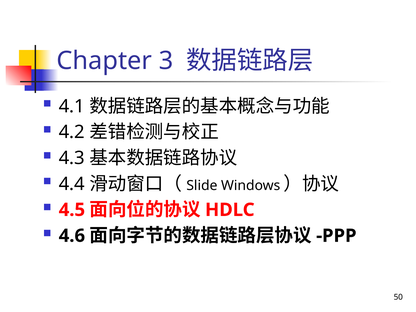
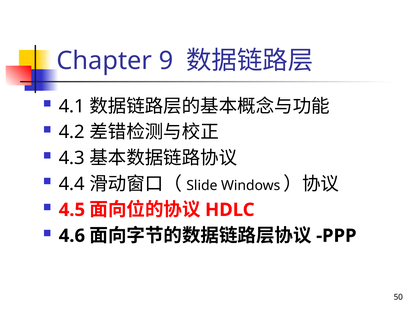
3: 3 -> 9 (166, 61)
